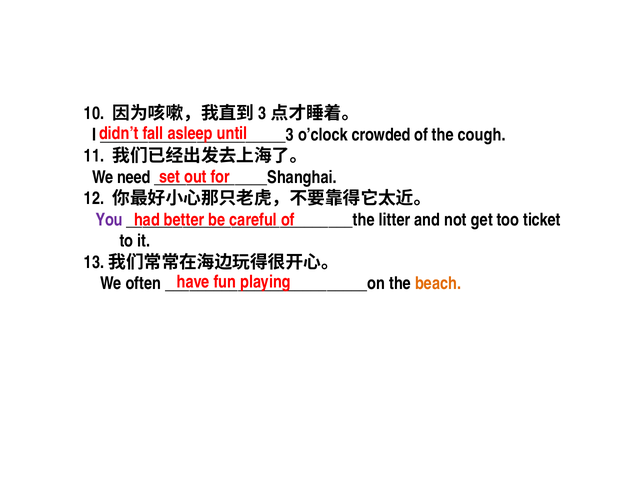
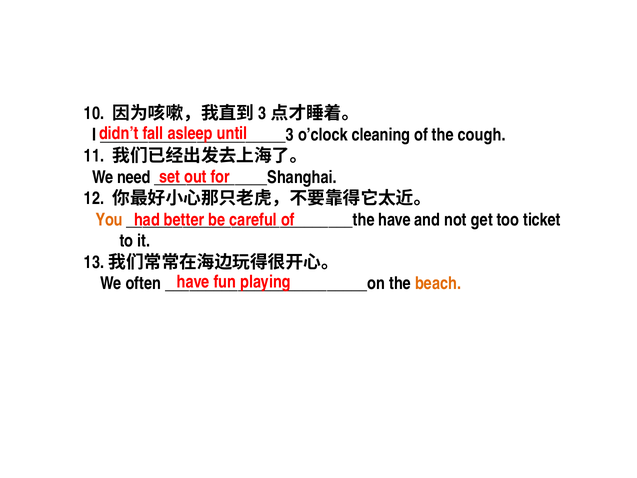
crowded: crowded -> cleaning (381, 135)
You colour: purple -> orange (109, 220)
litter: litter -> have (395, 220)
